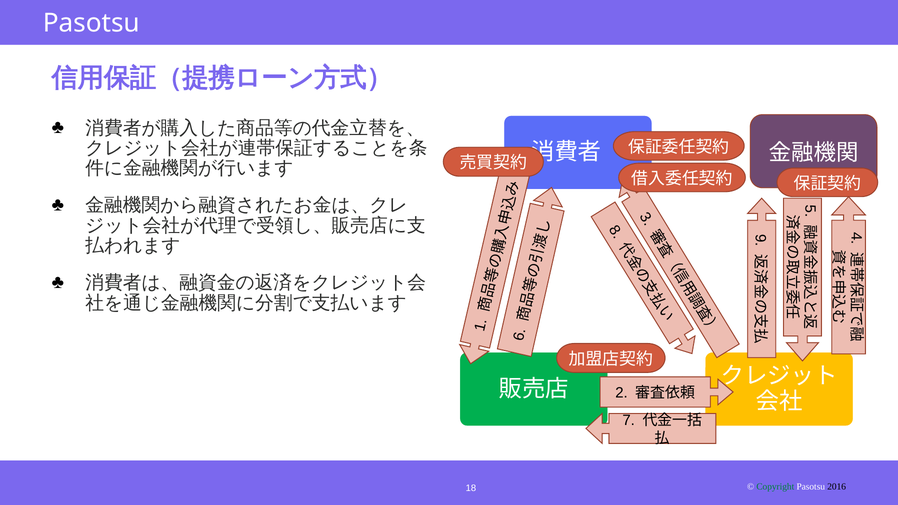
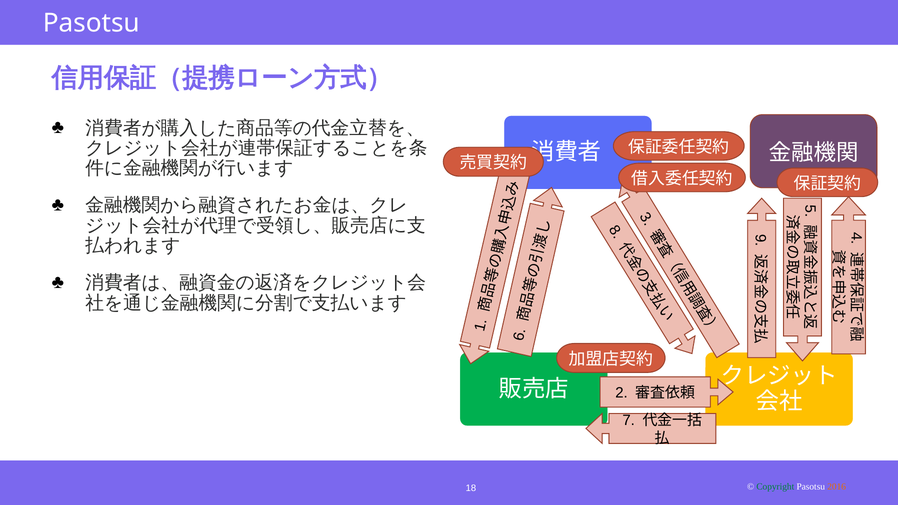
2016 colour: black -> orange (837, 487)
